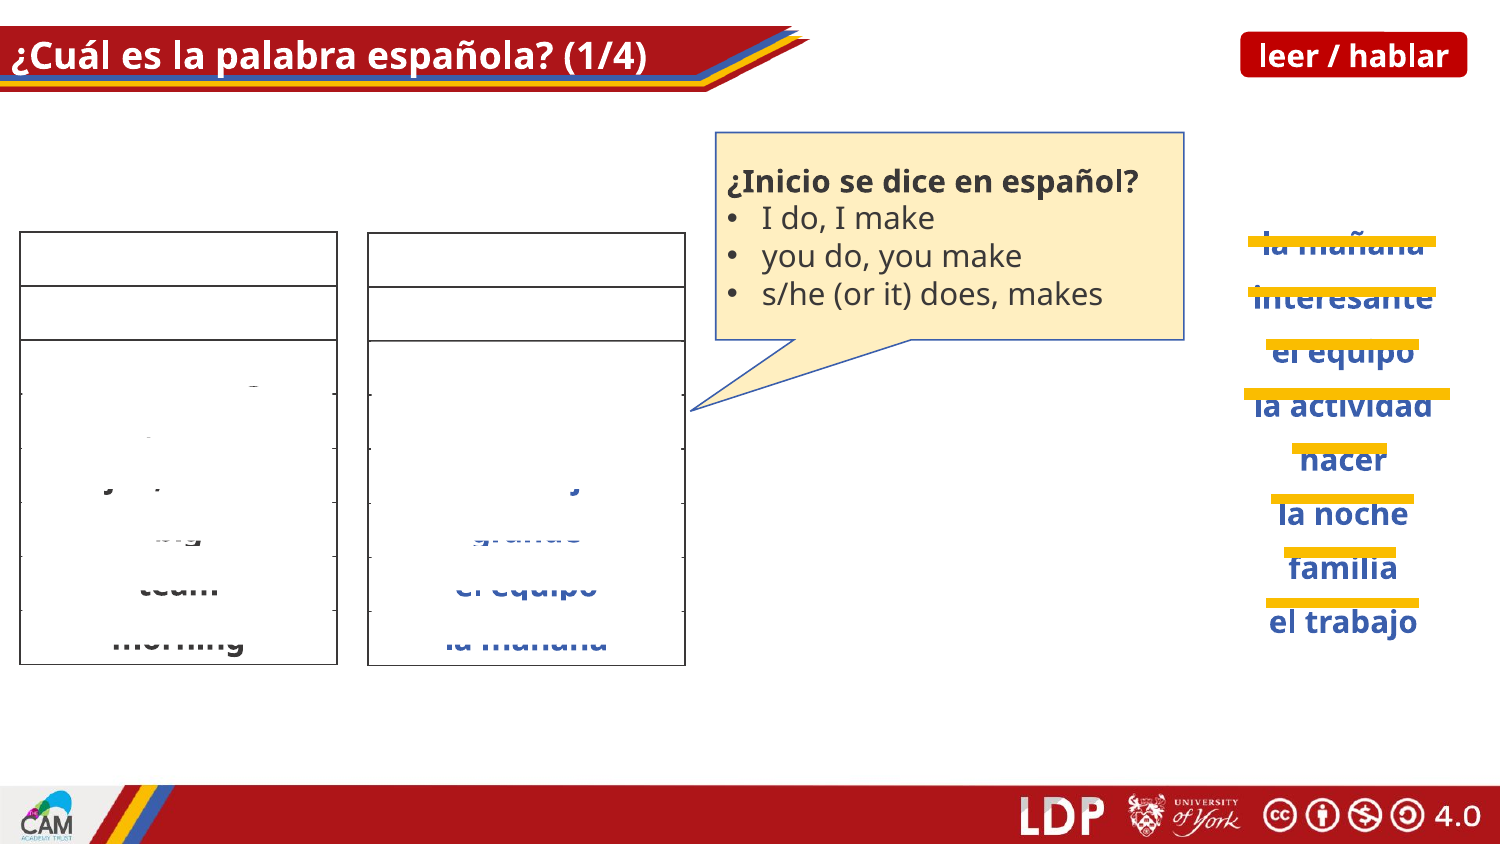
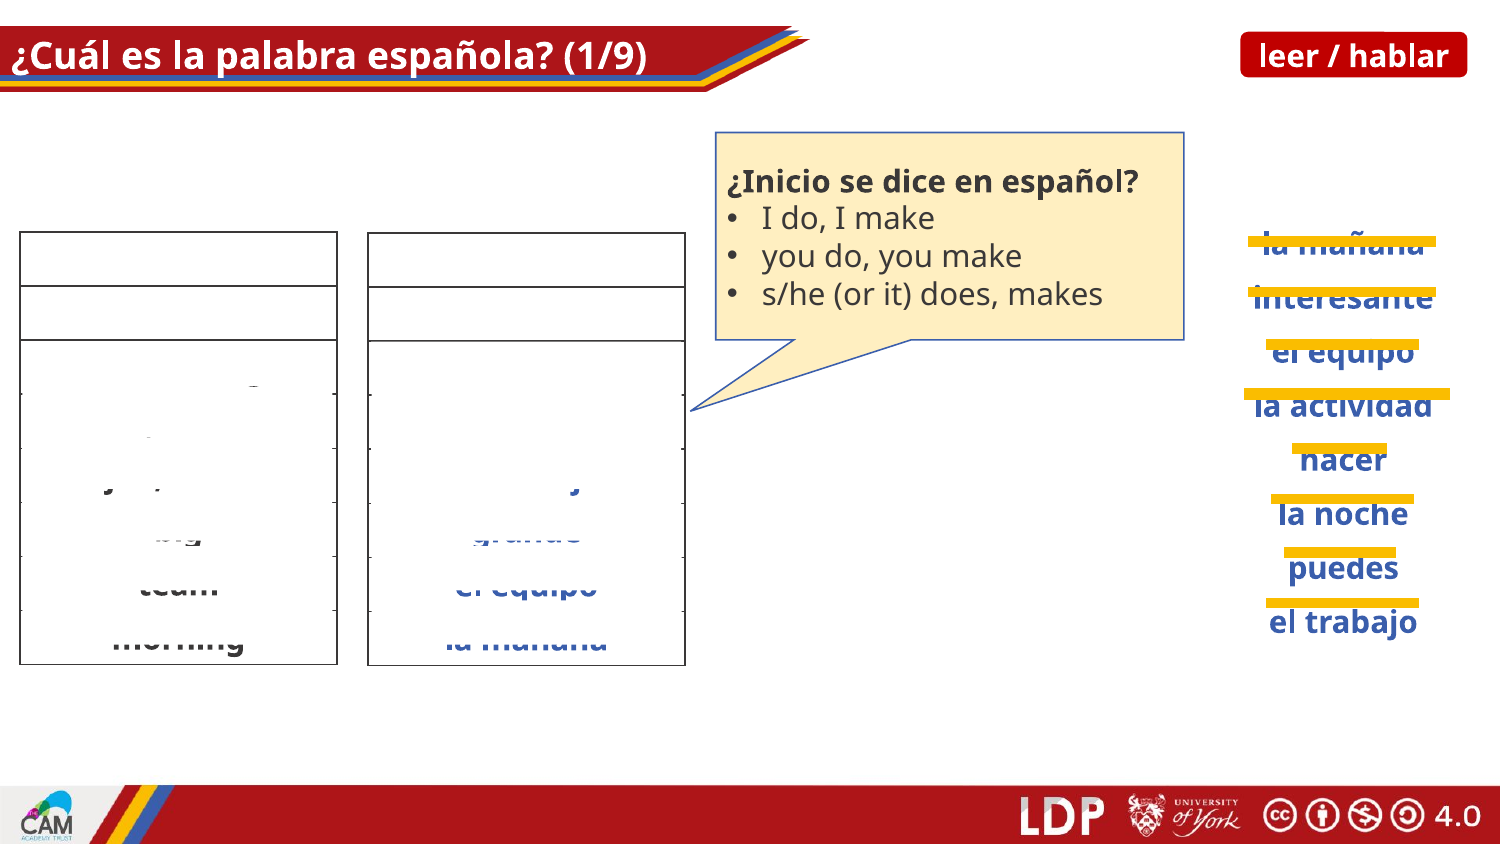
1/4: 1/4 -> 1/9 (605, 56)
familia: familia -> puedes (1343, 568)
